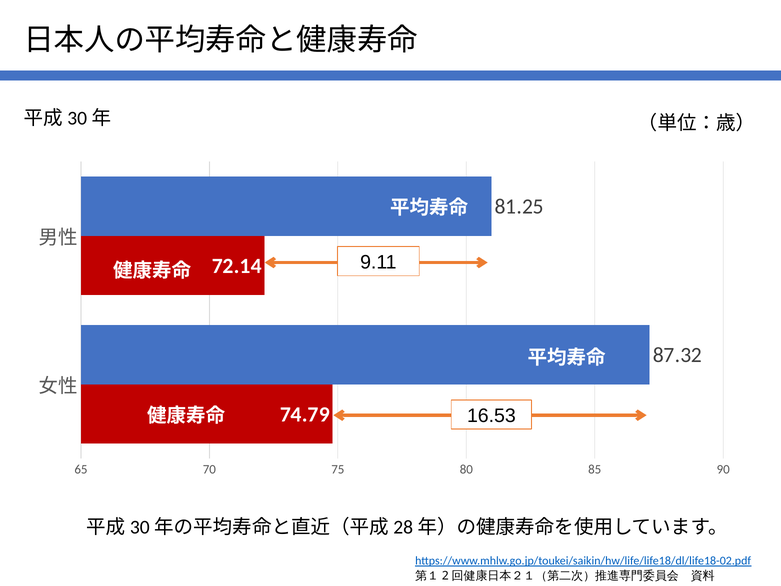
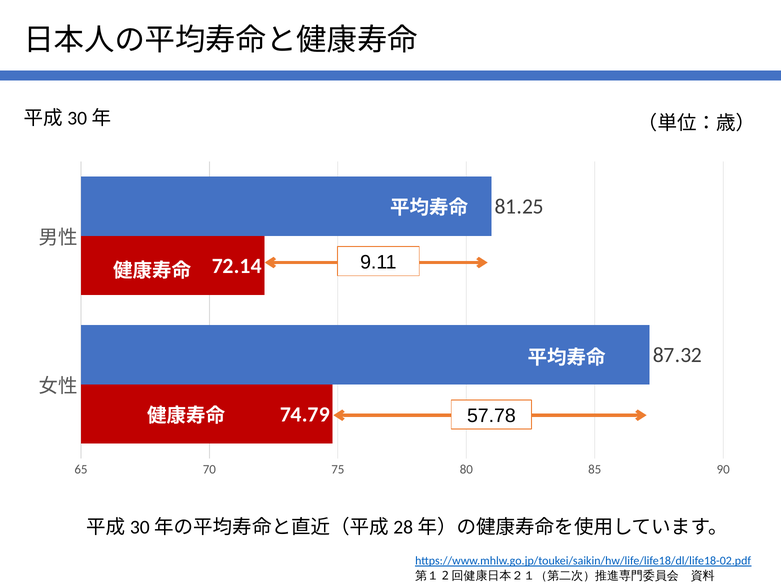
16.53: 16.53 -> 57.78 (491, 416)
